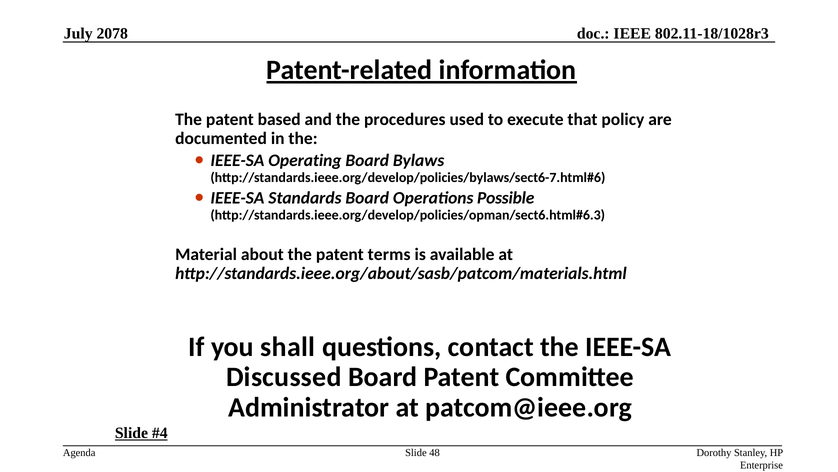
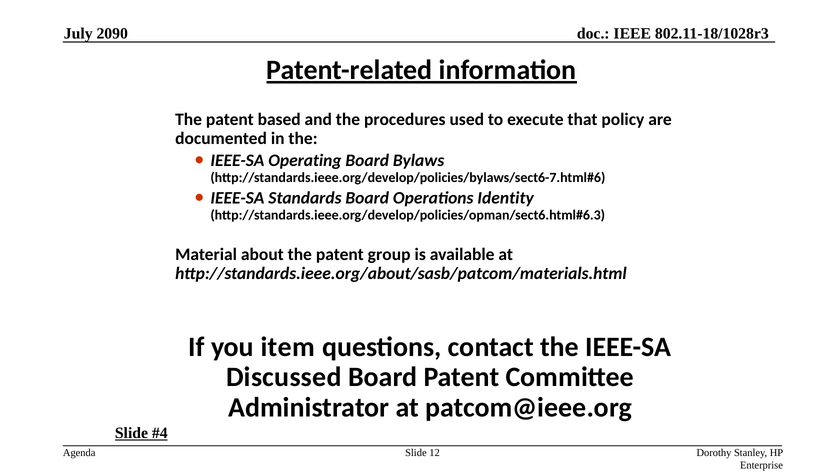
2078: 2078 -> 2090 (112, 34)
Possible: Possible -> Identity (506, 198)
terms: terms -> group (389, 254)
shall: shall -> item (288, 346)
48: 48 -> 12 (435, 452)
